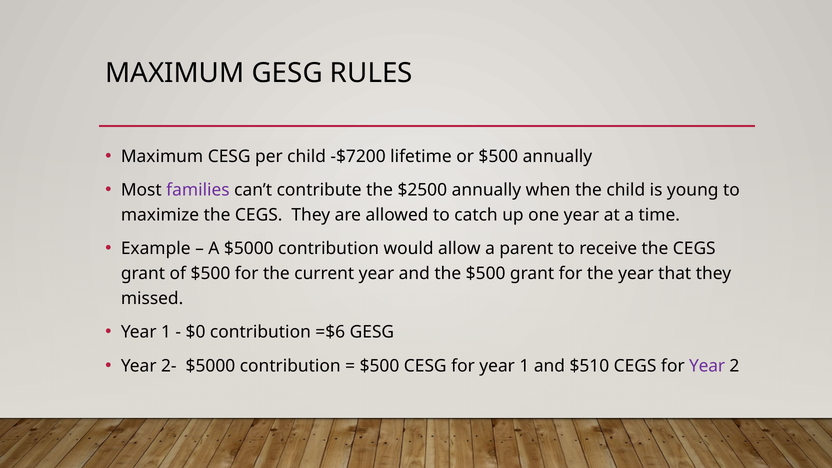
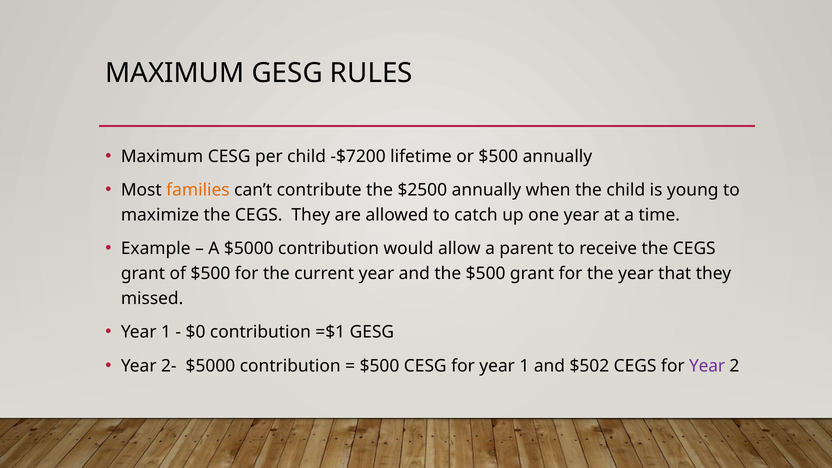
families colour: purple -> orange (198, 190)
=$6: =$6 -> =$1 (330, 332)
$510: $510 -> $502 (589, 366)
